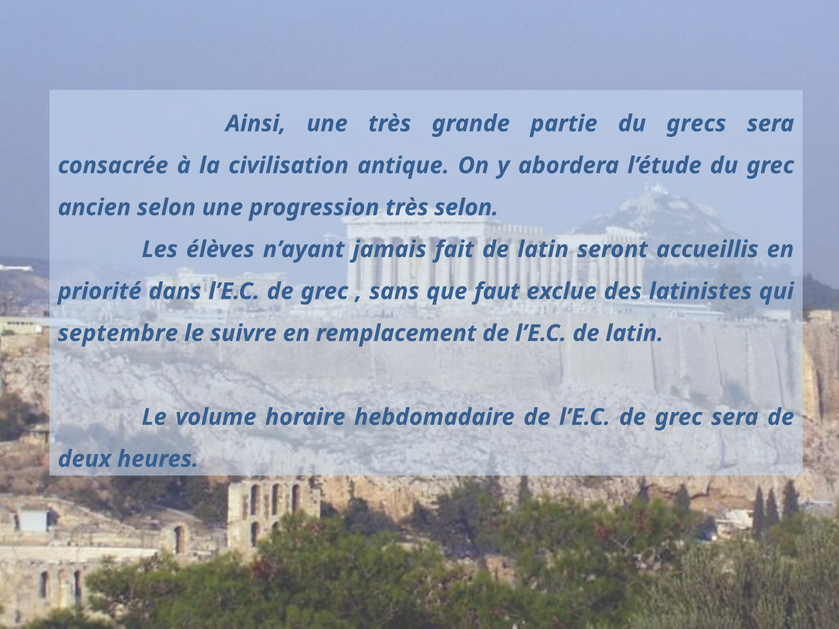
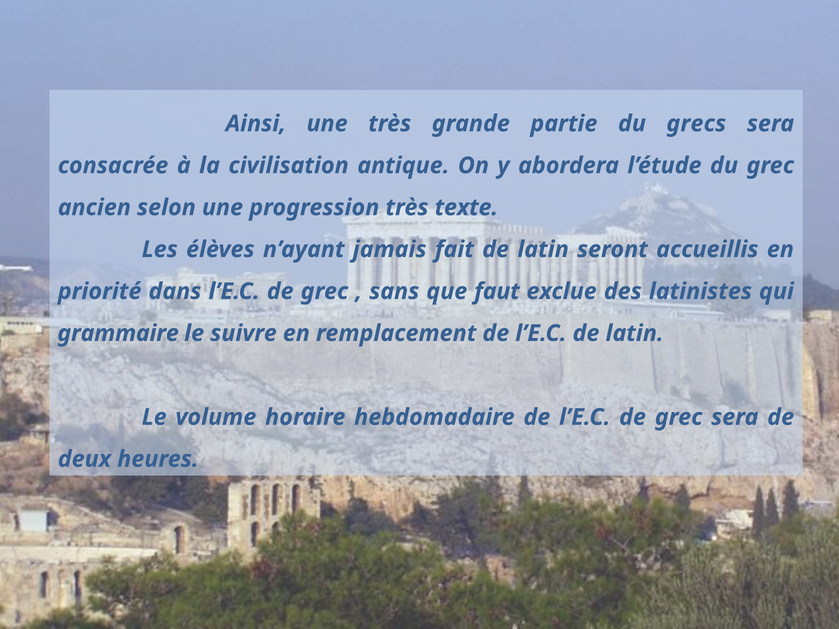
très selon: selon -> texte (466, 208)
septembre: septembre -> grammaire (118, 333)
